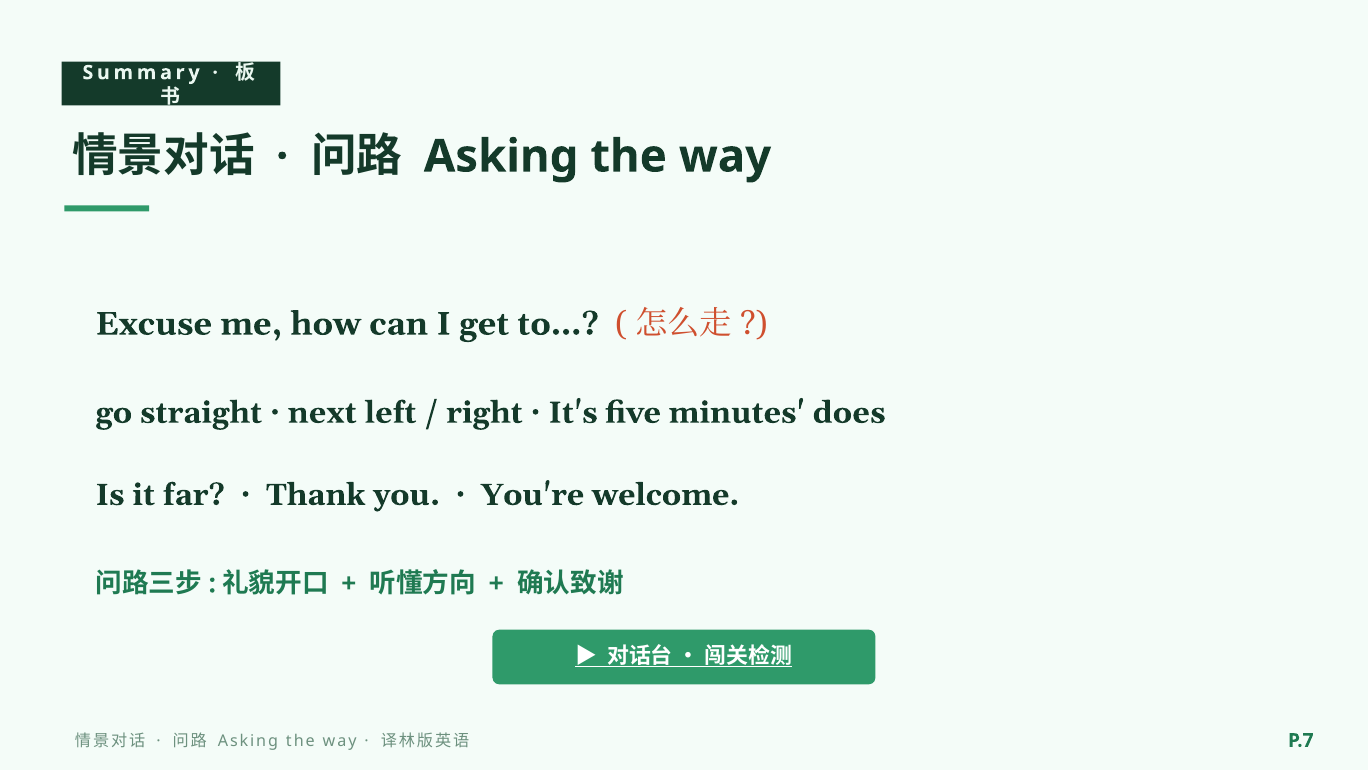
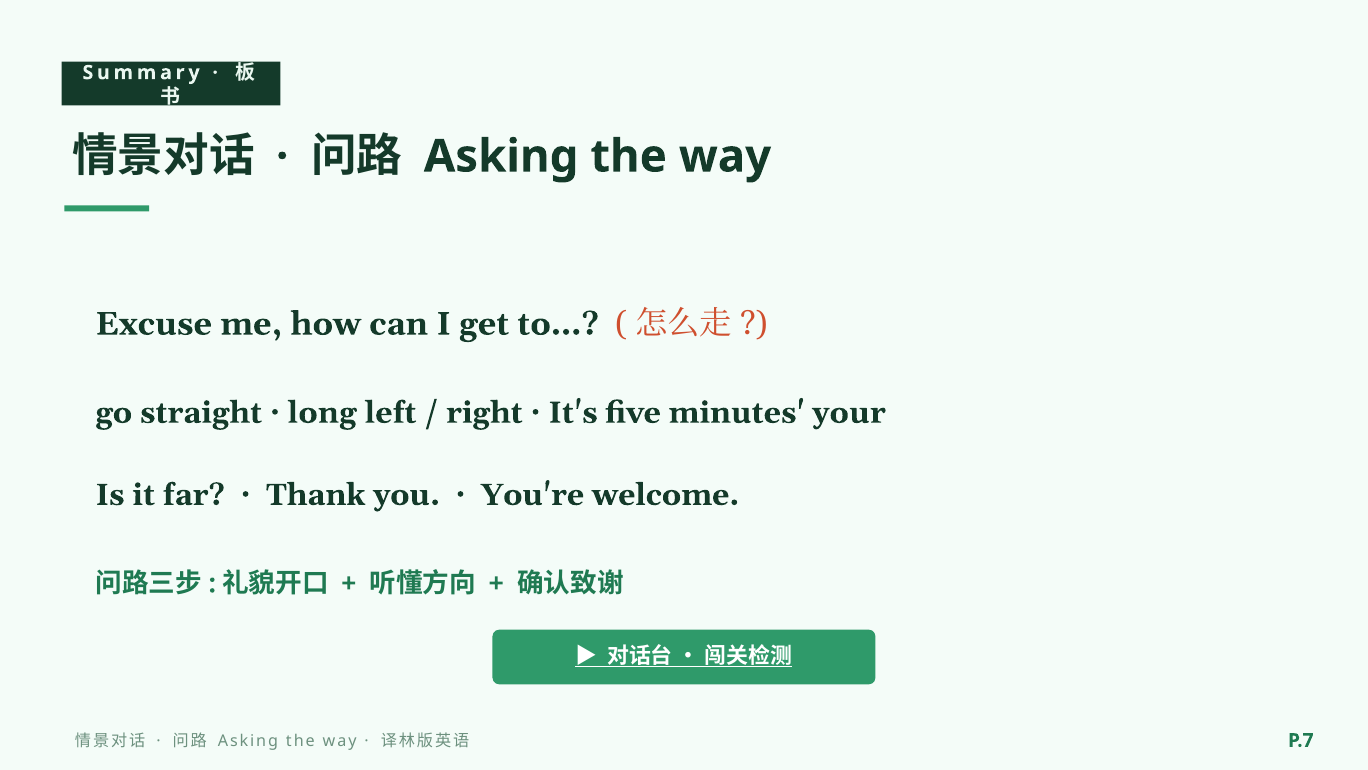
next: next -> long (322, 412)
does: does -> your (849, 412)
